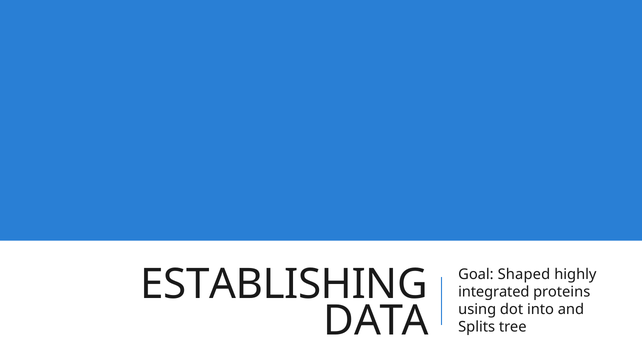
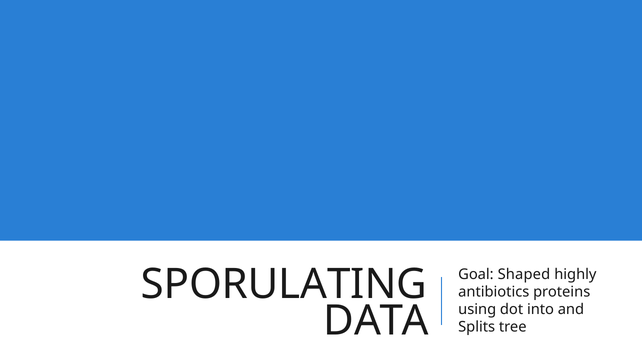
ESTABLISHING: ESTABLISHING -> SPORULATING (284, 285)
integrated: integrated -> antibiotics (494, 292)
